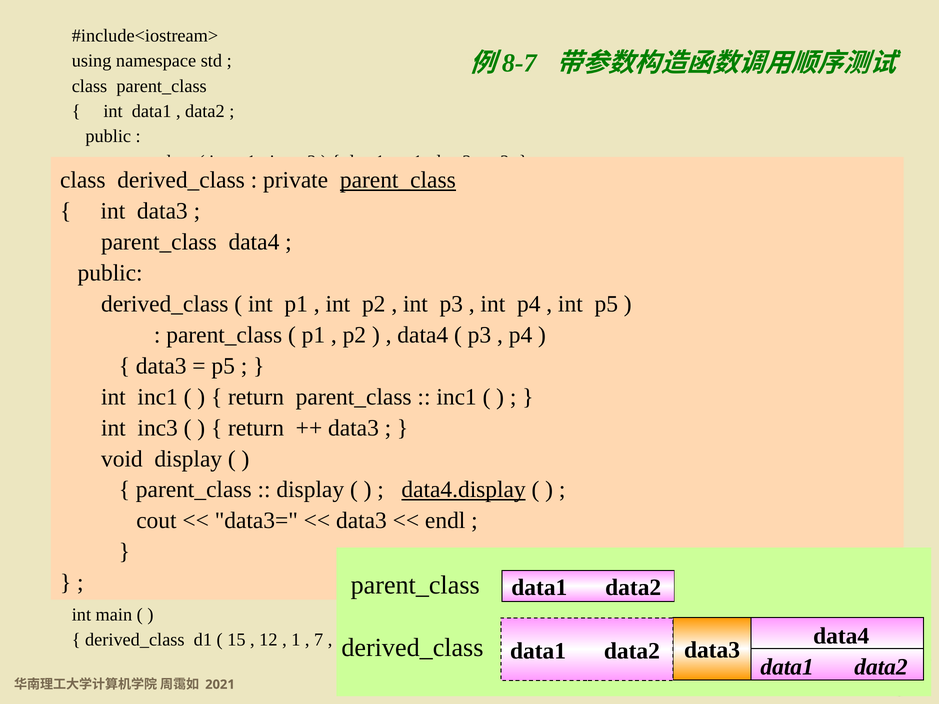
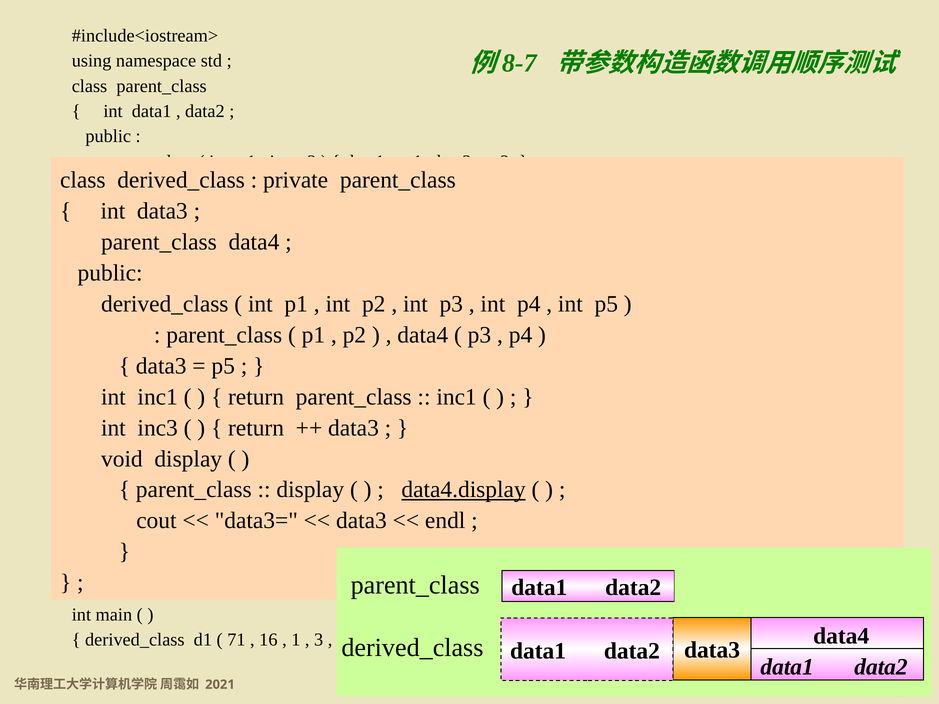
parent_class underline: present -> none (398, 180)
15: 15 -> 71 (236, 640)
12: 12 -> 16 (268, 640)
7: 7 -> 3 (319, 640)
